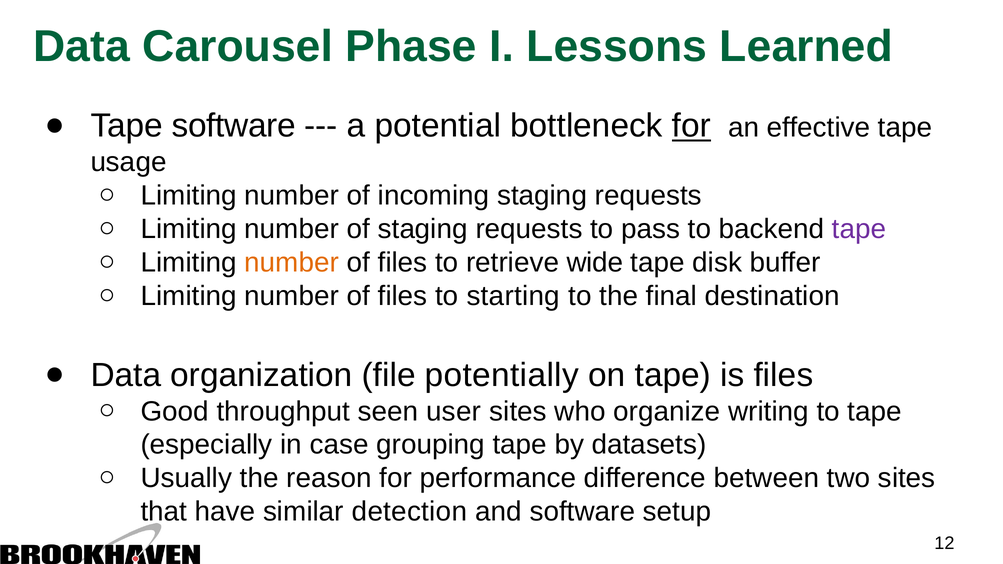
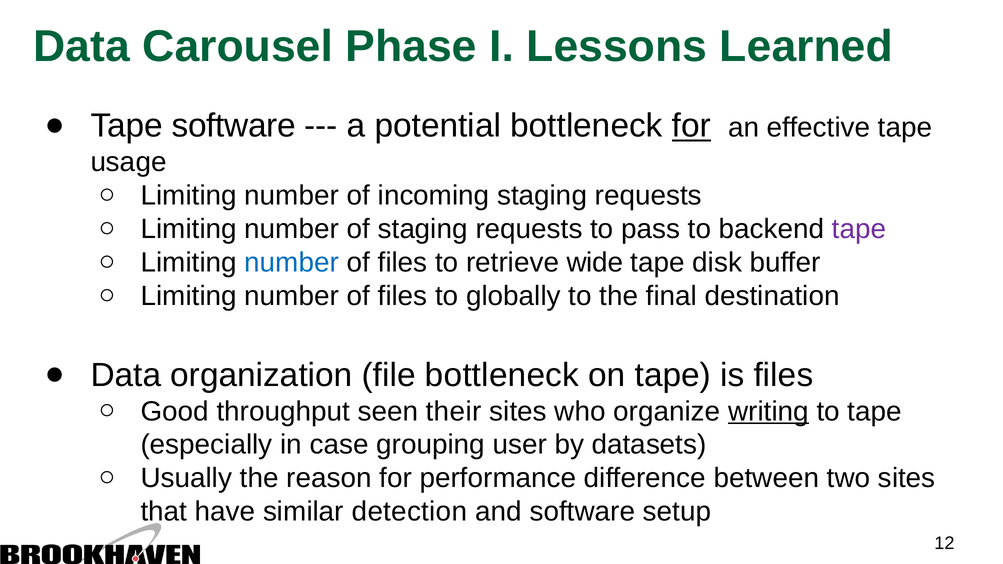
number colour: orange -> blue (292, 263)
starting: starting -> globally (513, 296)
file potentially: potentially -> bottleneck (502, 375)
user: user -> their (454, 412)
writing underline: none -> present (768, 412)
grouping tape: tape -> user (520, 445)
